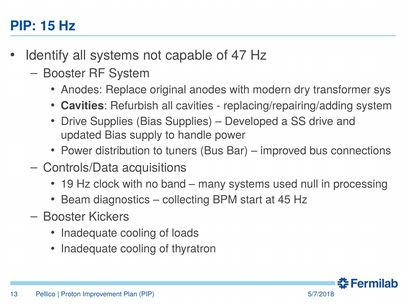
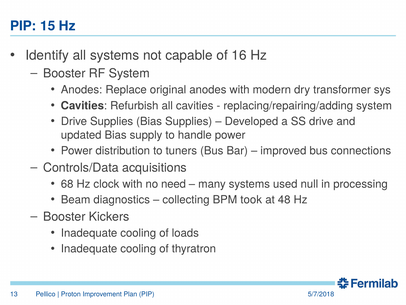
47: 47 -> 16 (239, 55)
19: 19 -> 68 (67, 184)
band: band -> need (174, 184)
start: start -> took (251, 200)
45: 45 -> 48 (284, 200)
